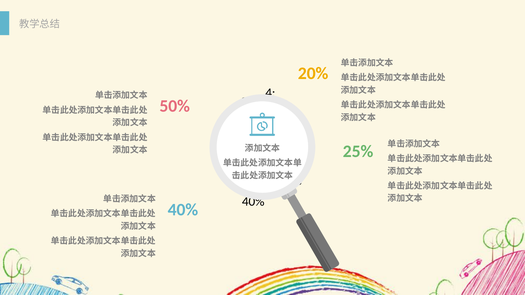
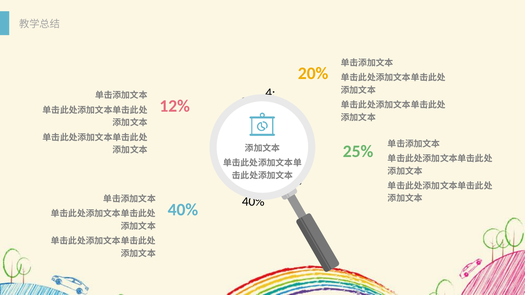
50%: 50% -> 12% (175, 106)
